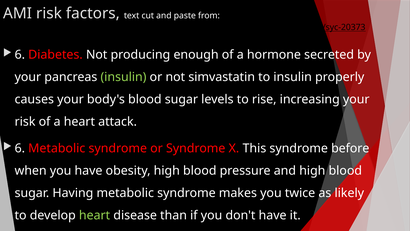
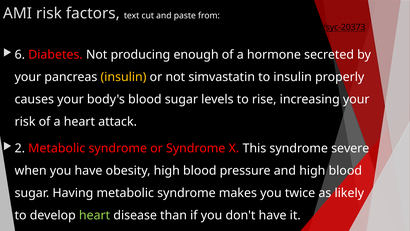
insulin colour: light green -> yellow (123, 77)
6: 6 -> 2 (20, 148)
before: before -> severe (350, 148)
